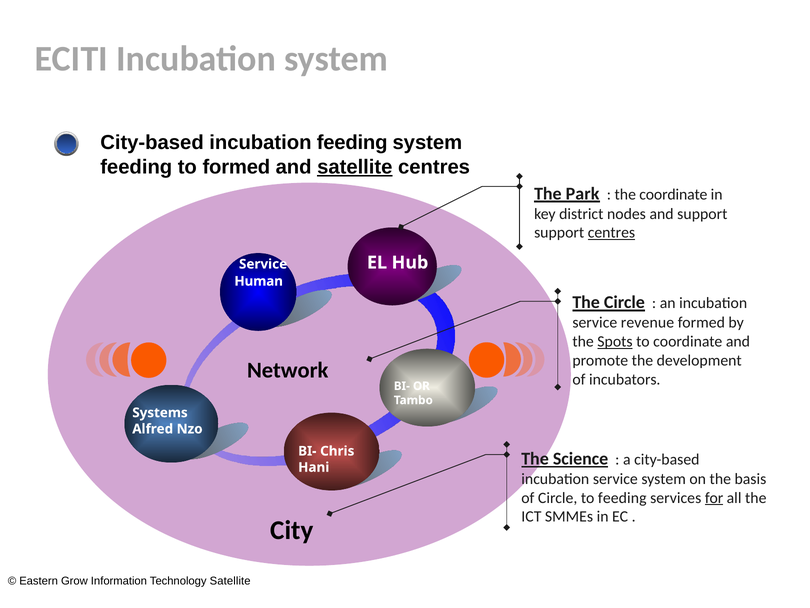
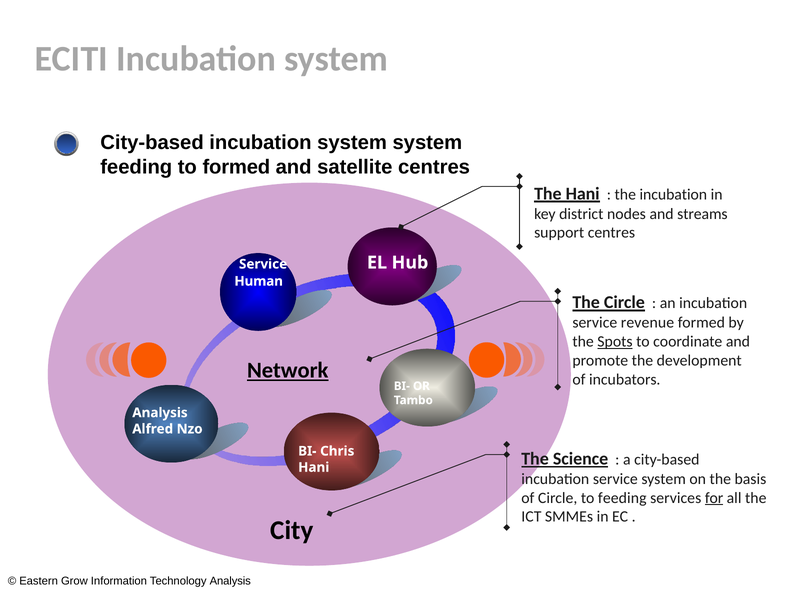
City-based incubation feeding: feeding -> system (352, 143)
satellite underline: present -> none (355, 167)
The Park: Park -> Hani (583, 194)
the coordinate: coordinate -> incubation (673, 194)
and support: support -> streams (702, 214)
centres underline: present -> none (611, 233)
Network underline: none -> present (288, 370)
Systems: Systems -> Analysis (160, 412)
Technology Satellite: Satellite -> Analysis (230, 581)
